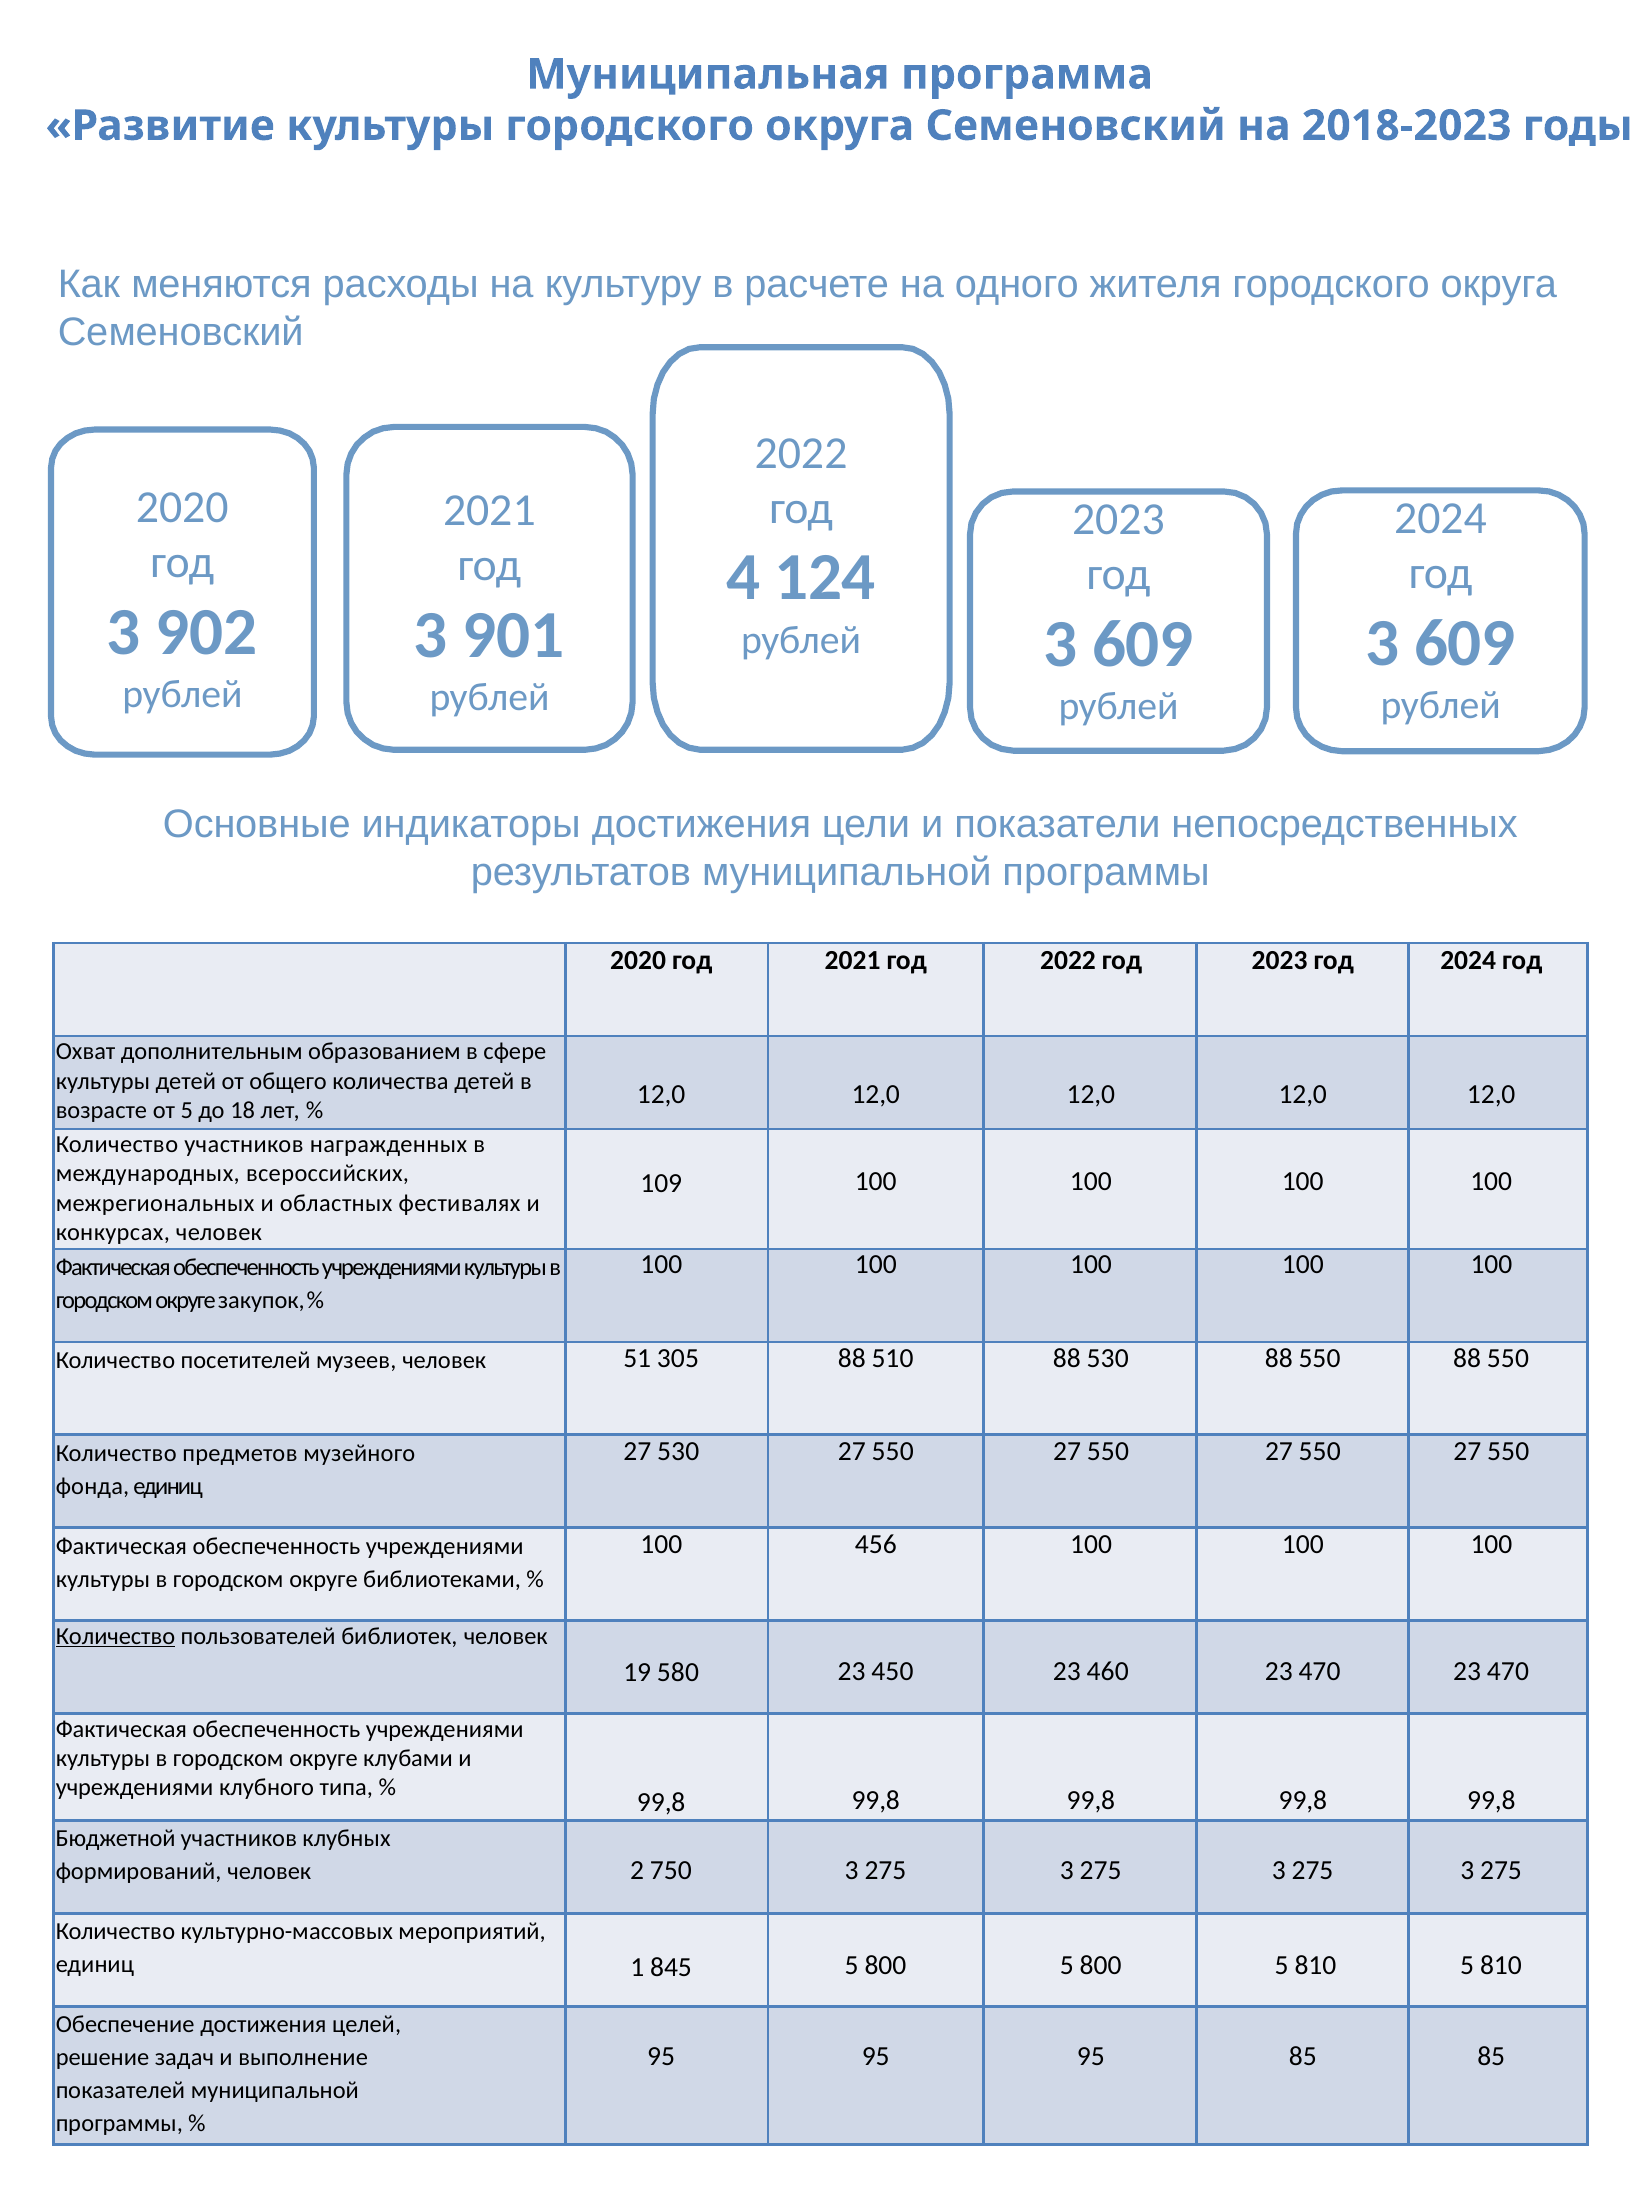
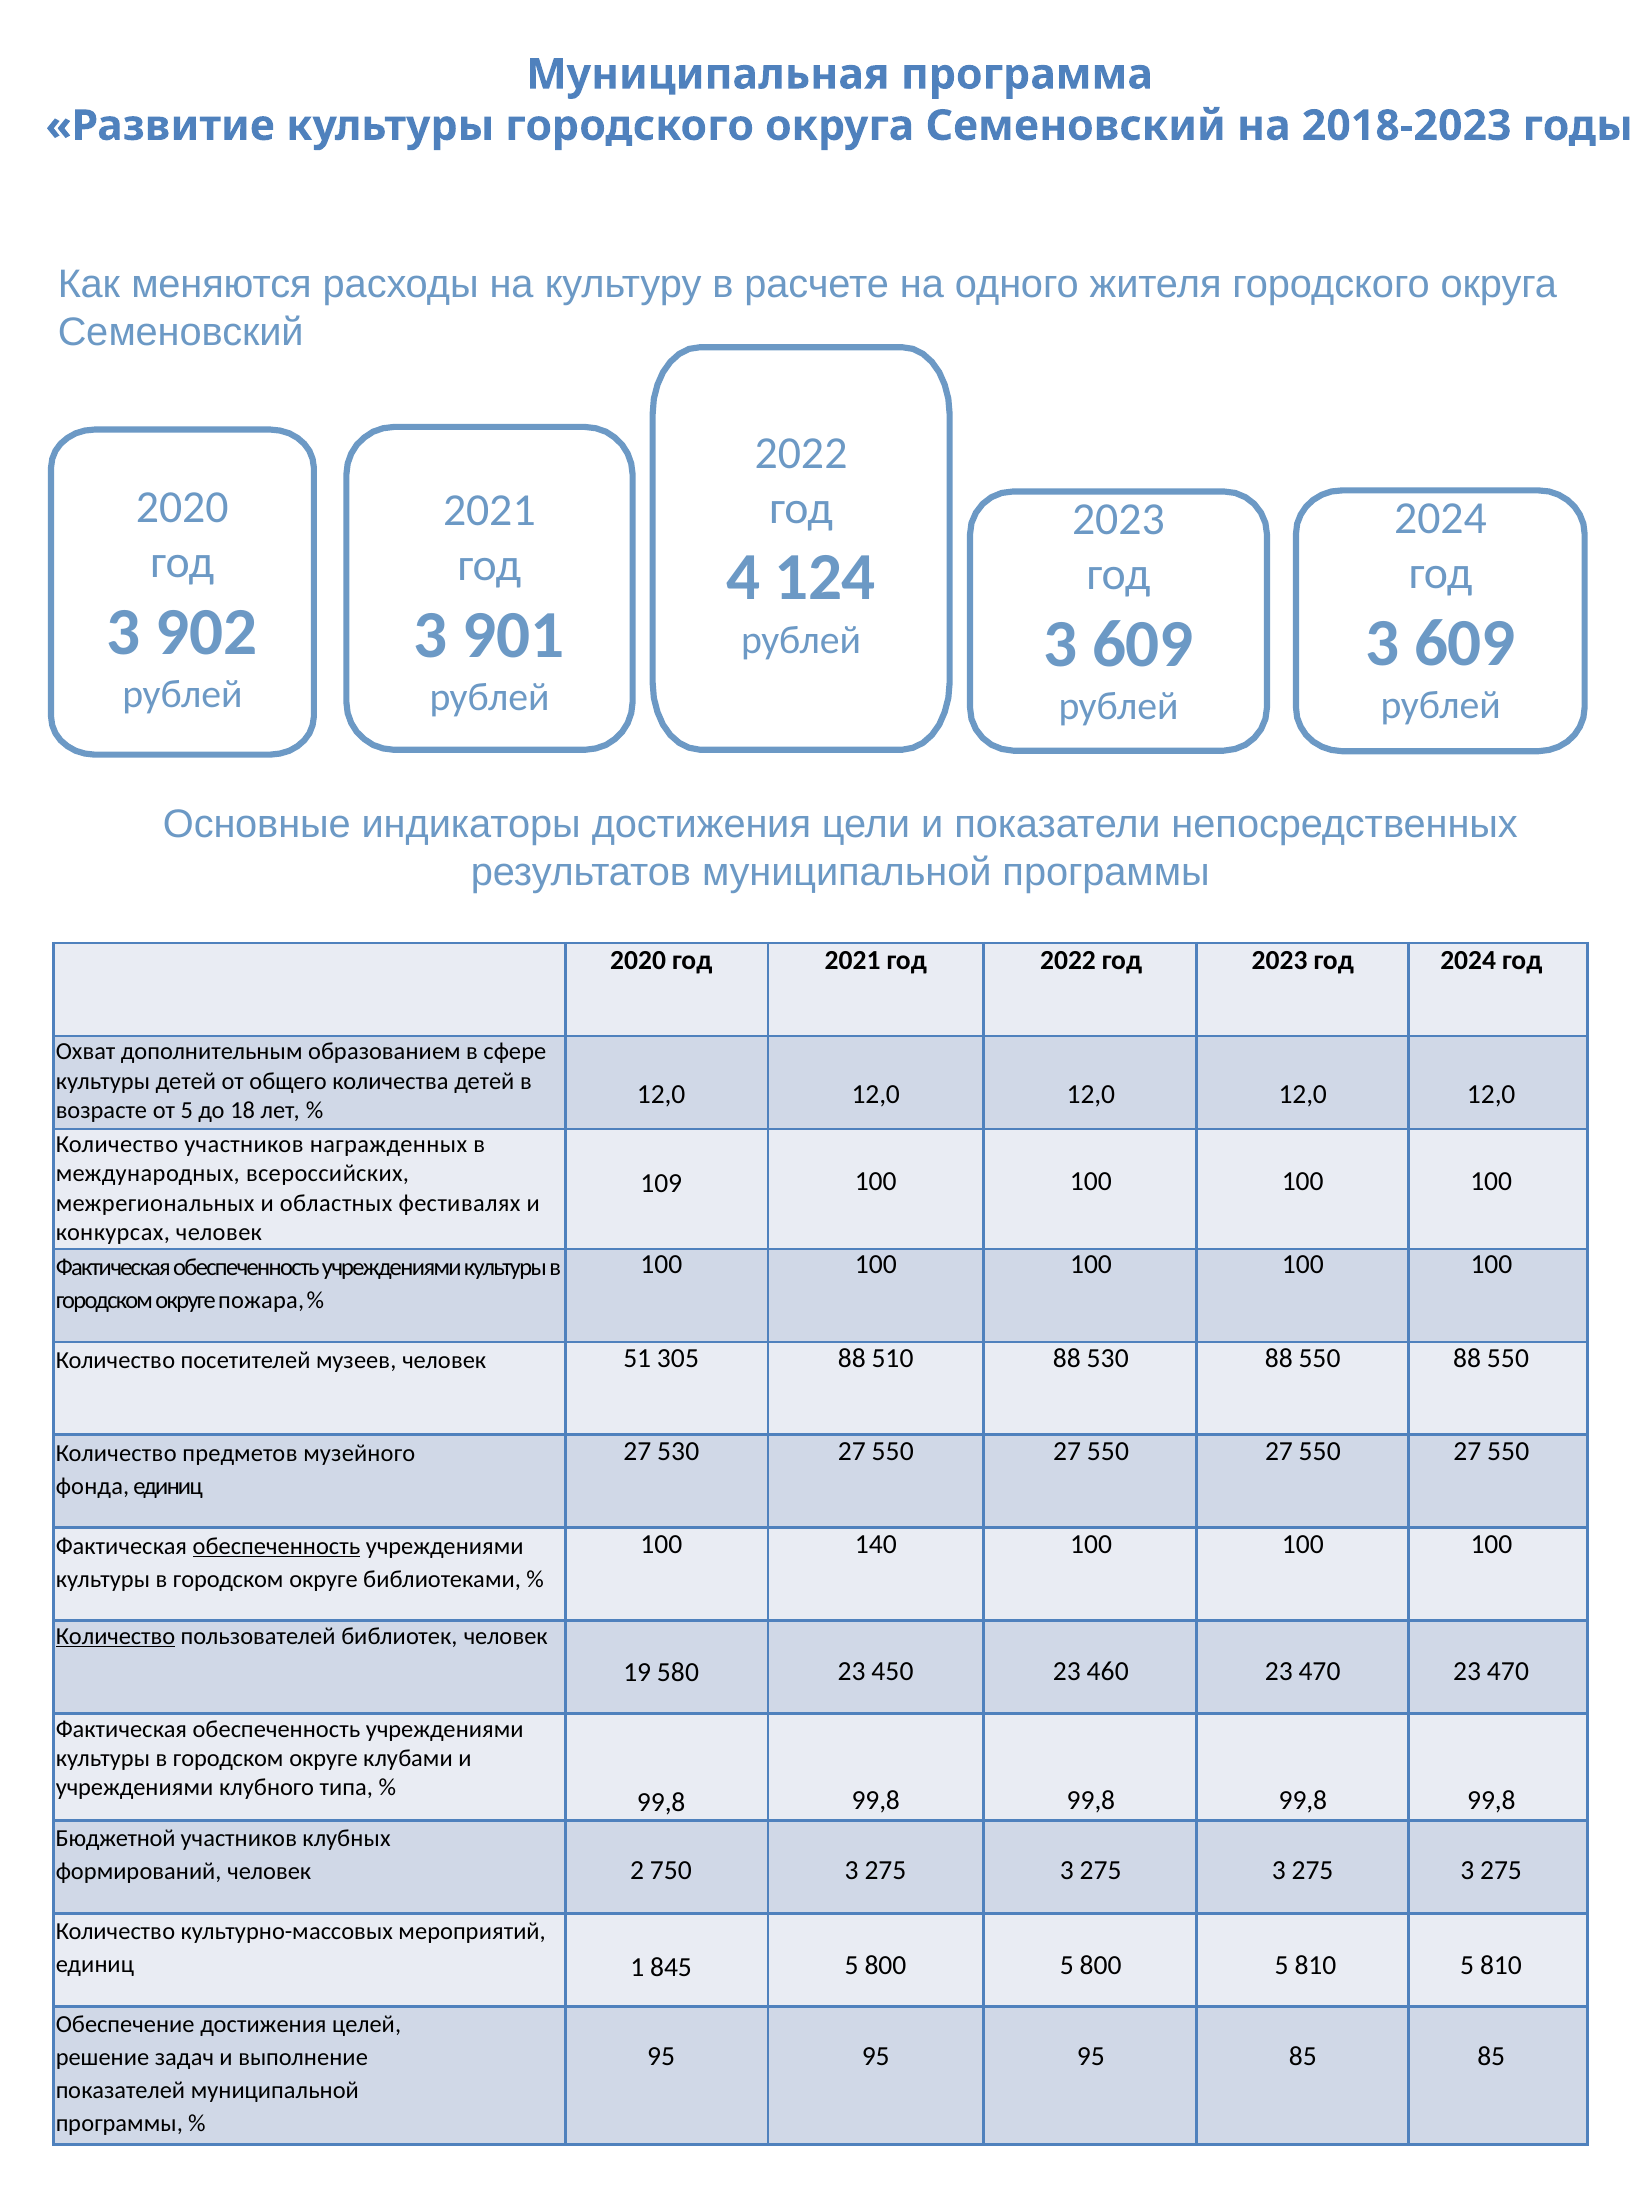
закупок: закупок -> пожара (261, 1301)
456: 456 -> 140 (876, 1545)
обеспеченность underline: none -> present (276, 1546)
